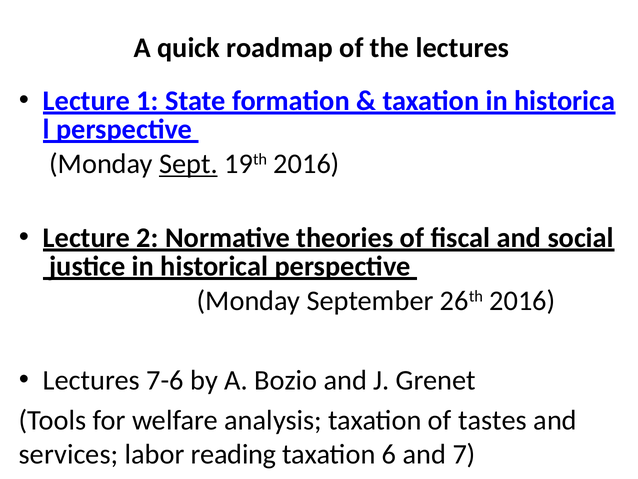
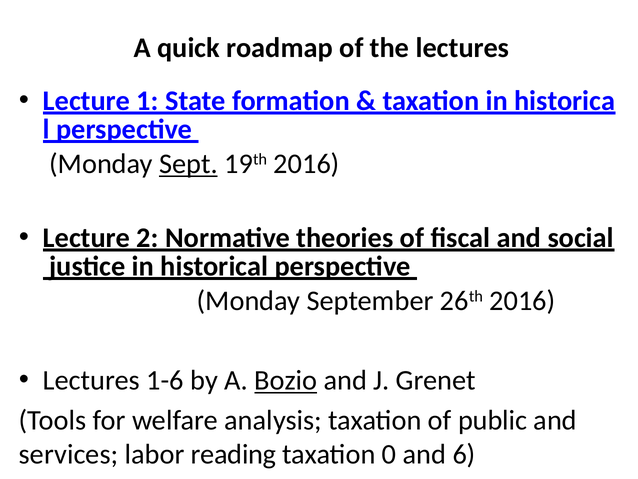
7-6: 7-6 -> 1-6 (165, 380)
Bozio underline: none -> present (286, 380)
tastes: tastes -> public (493, 420)
6: 6 -> 0 (389, 454)
7: 7 -> 6 (464, 454)
